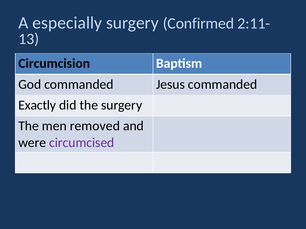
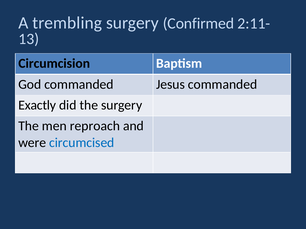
especially: especially -> trembling (67, 23)
removed: removed -> reproach (95, 126)
circumcised colour: purple -> blue (82, 143)
